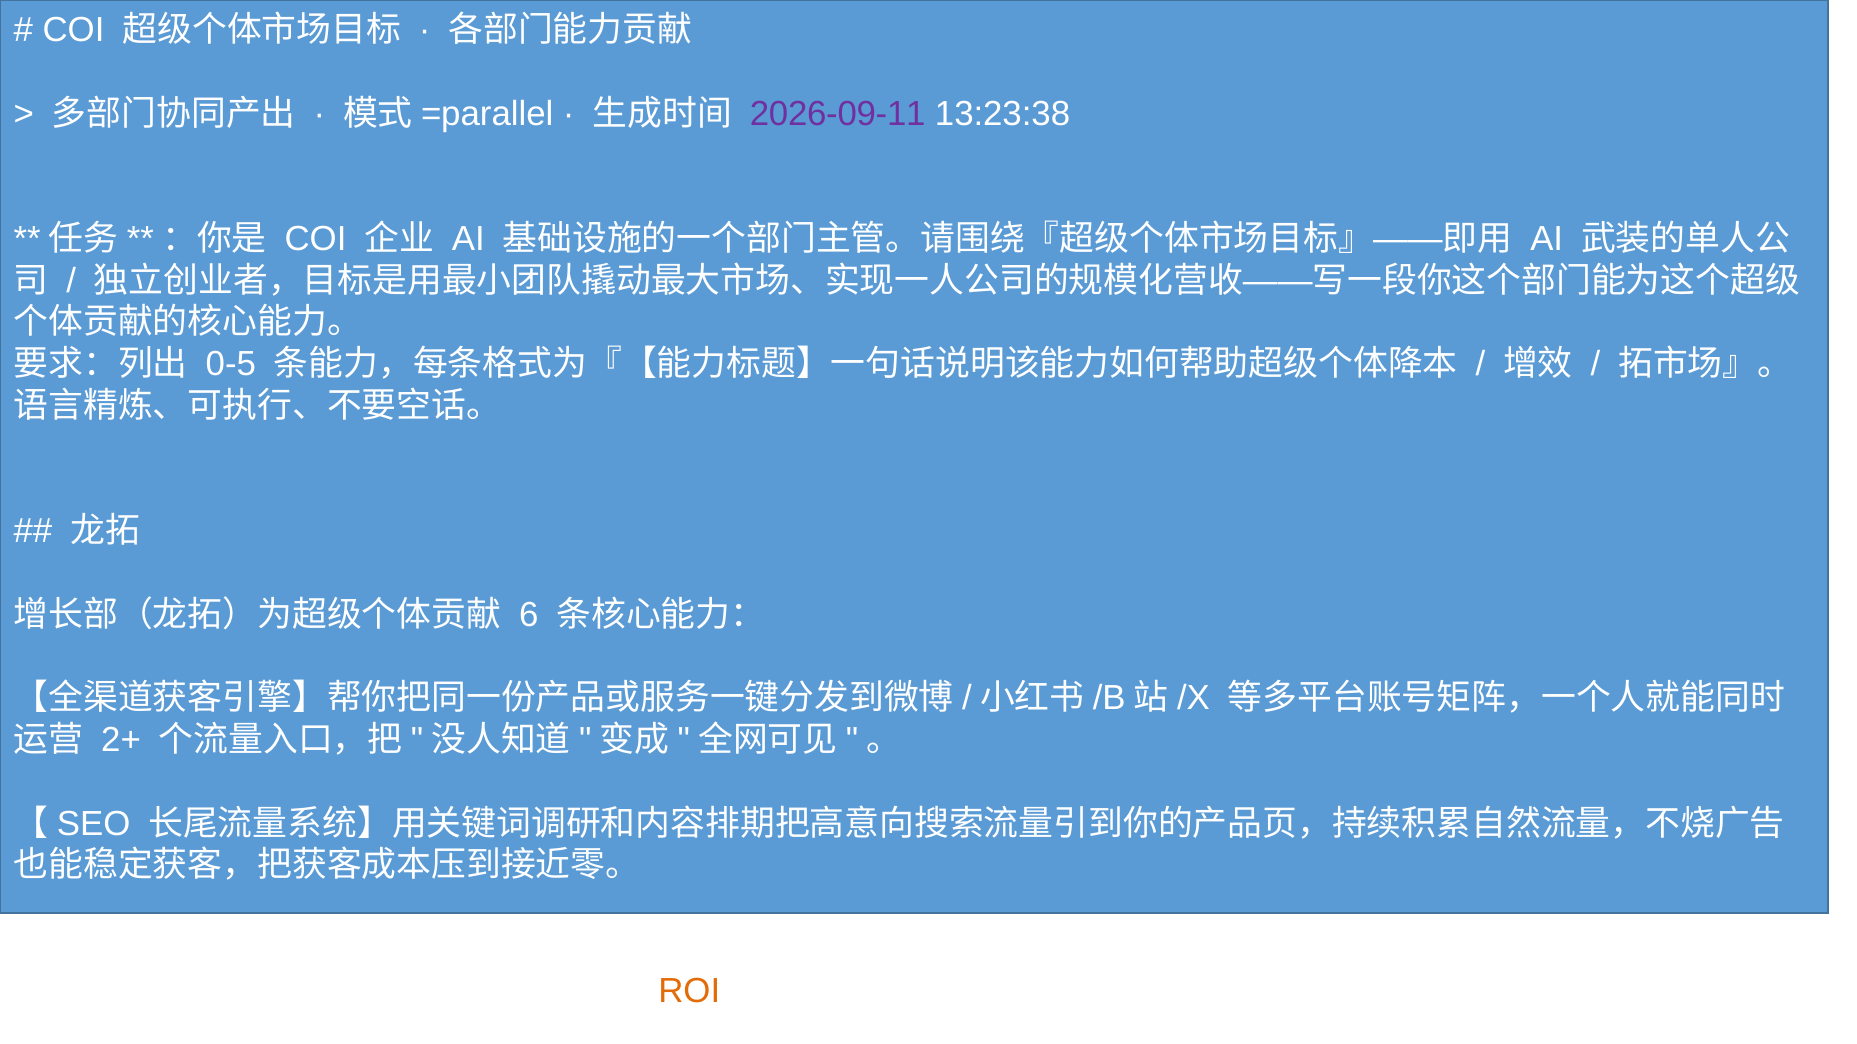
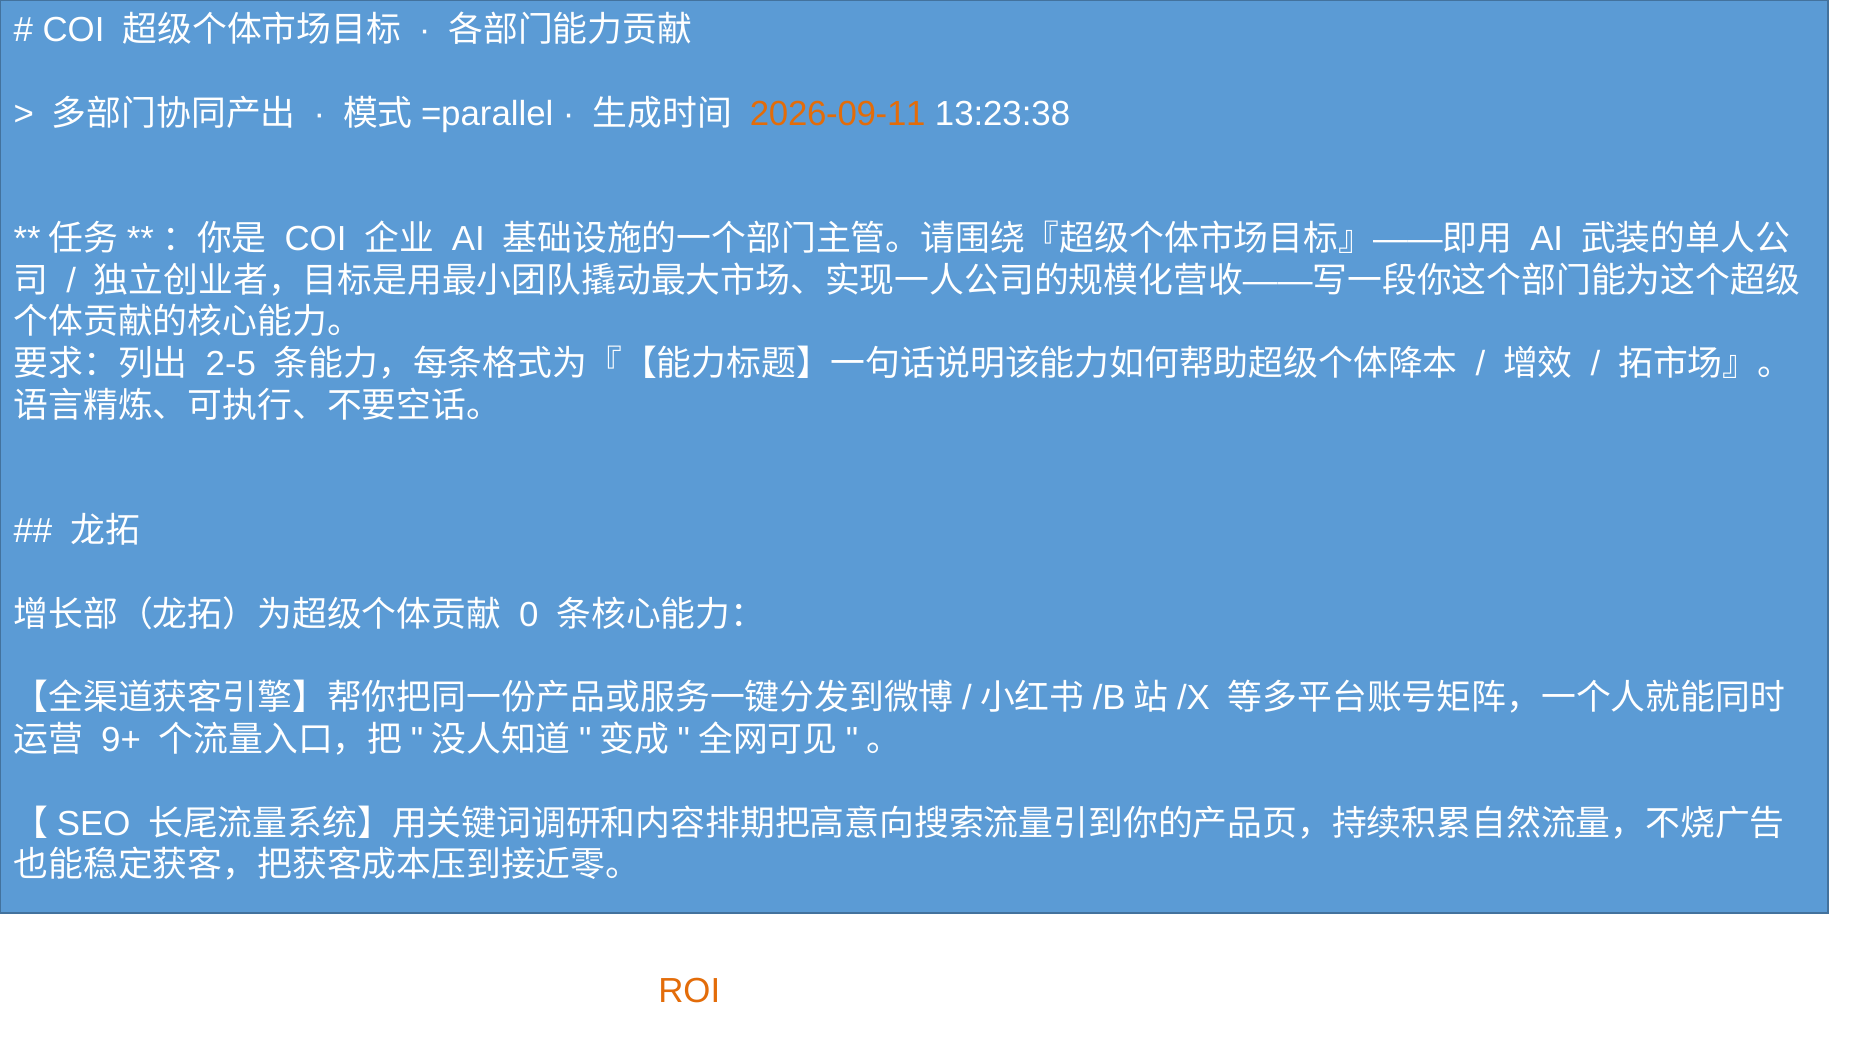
2026-09-11 colour: purple -> orange (838, 114)
0-5: 0-5 -> 2-5 (231, 364)
6: 6 -> 0 (529, 615)
2+: 2+ -> 9+ (121, 740)
